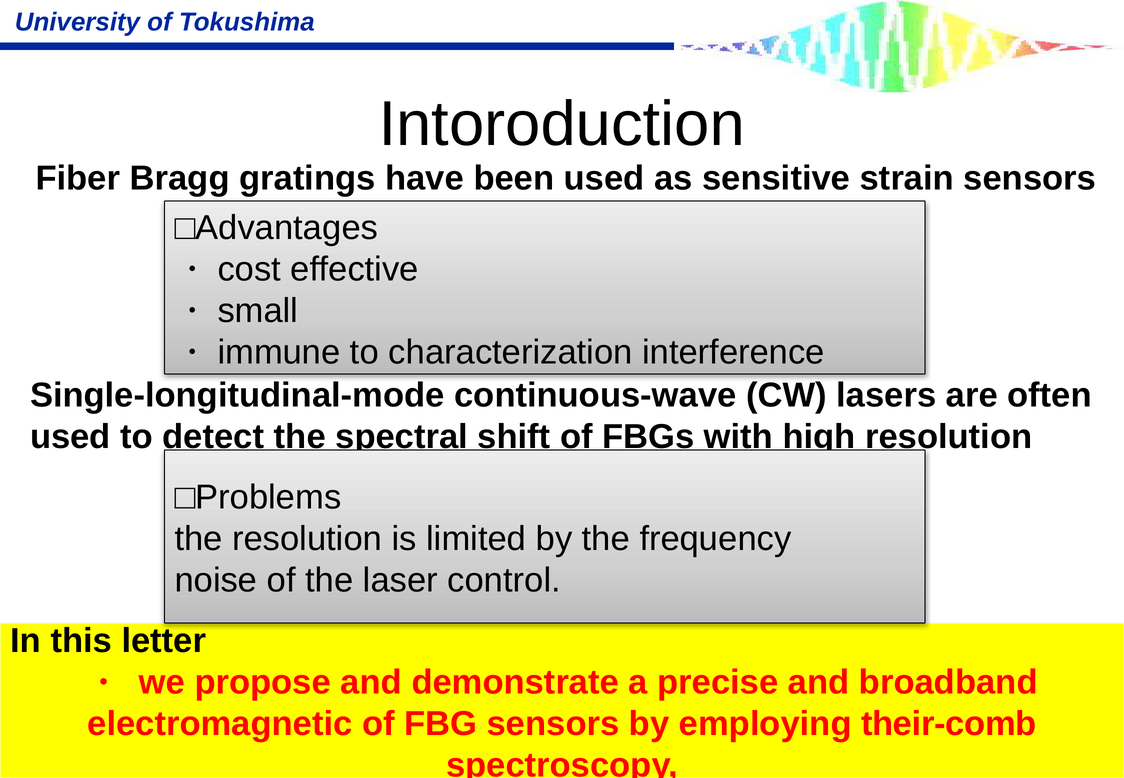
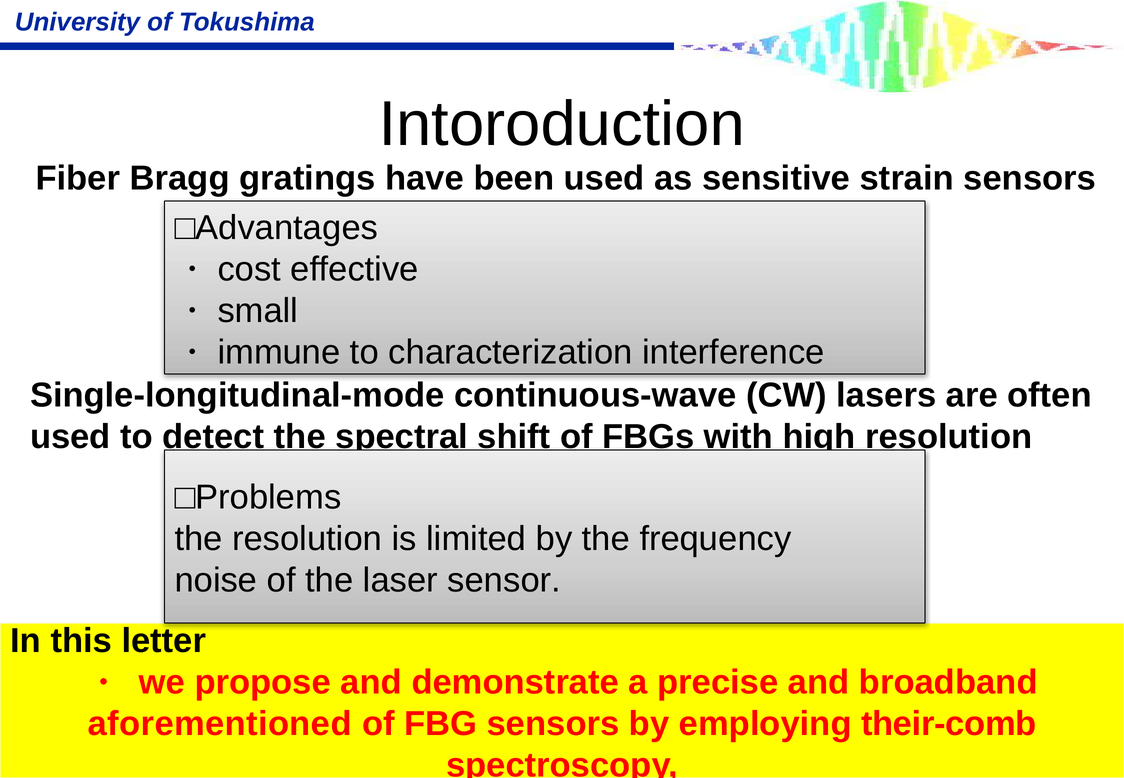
control: control -> sensor (504, 581)
electromagnetic: electromagnetic -> aforementioned (220, 724)
